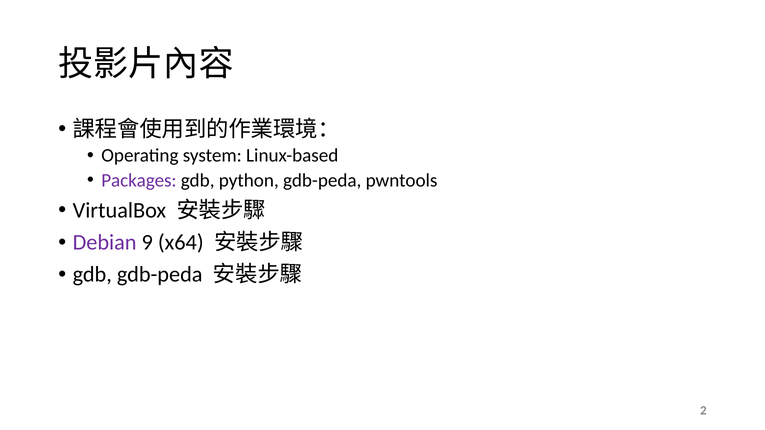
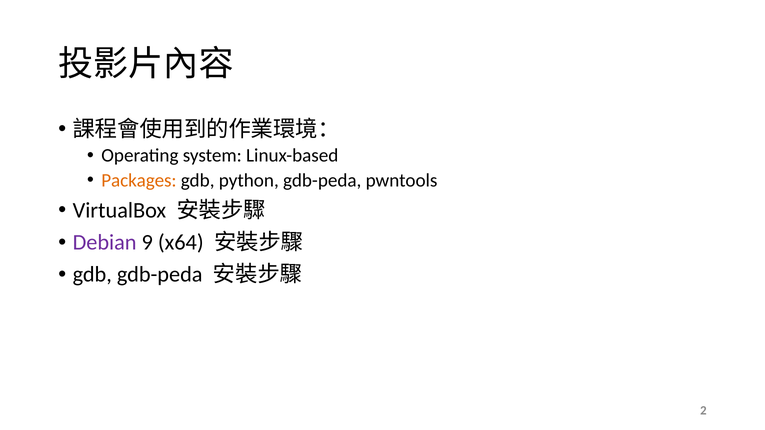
Packages colour: purple -> orange (139, 180)
